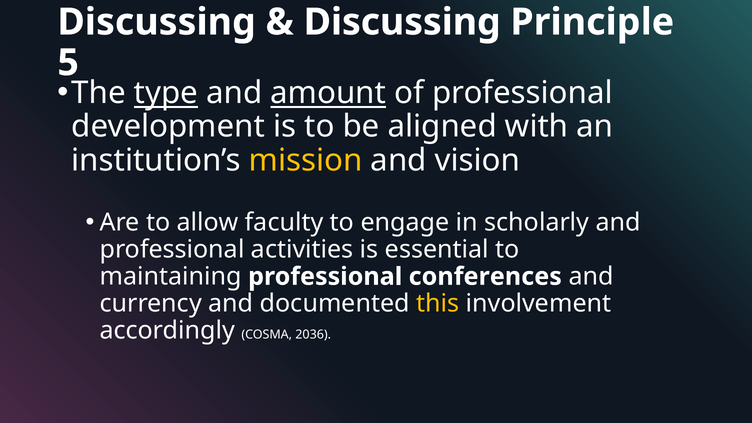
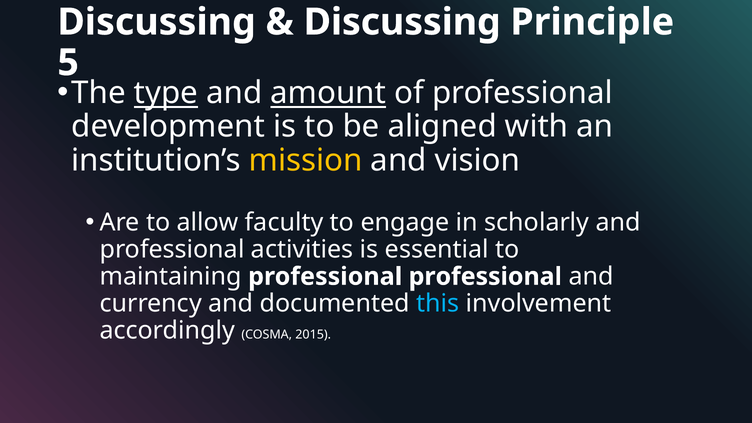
professional conferences: conferences -> professional (485, 277)
this colour: yellow -> light blue (438, 304)
2036: 2036 -> 2015 (313, 335)
